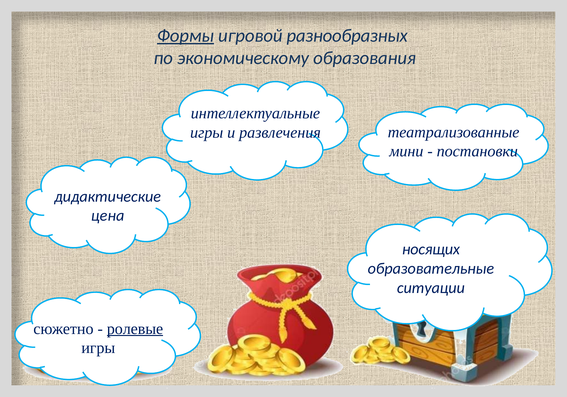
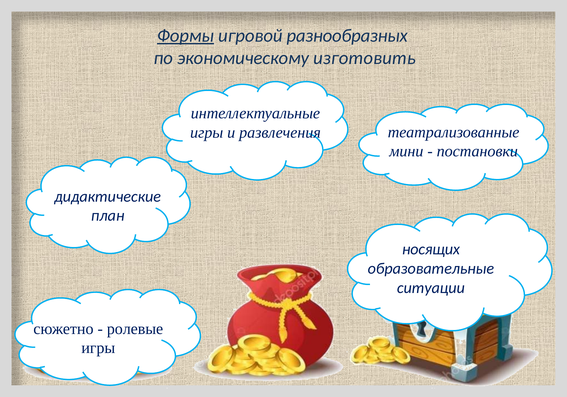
образования: образования -> изготовить (364, 58)
цена: цена -> план (108, 216)
ролевые underline: present -> none (135, 329)
